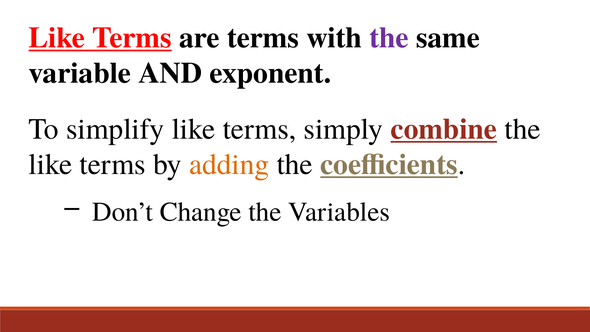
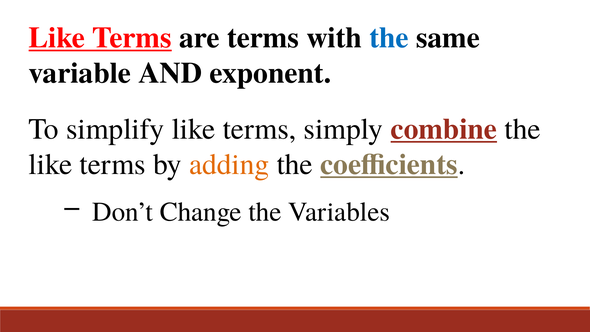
the colour: purple -> blue (389, 38)
